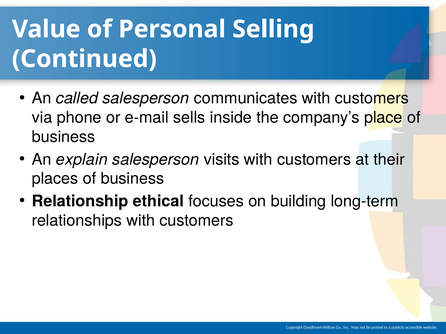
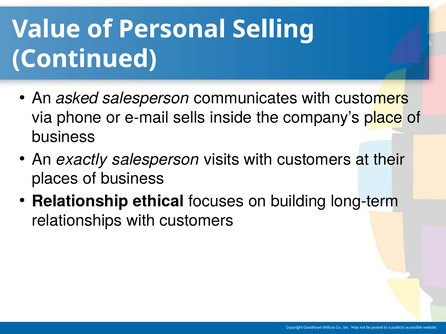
called: called -> asked (77, 98)
explain: explain -> exactly (82, 160)
